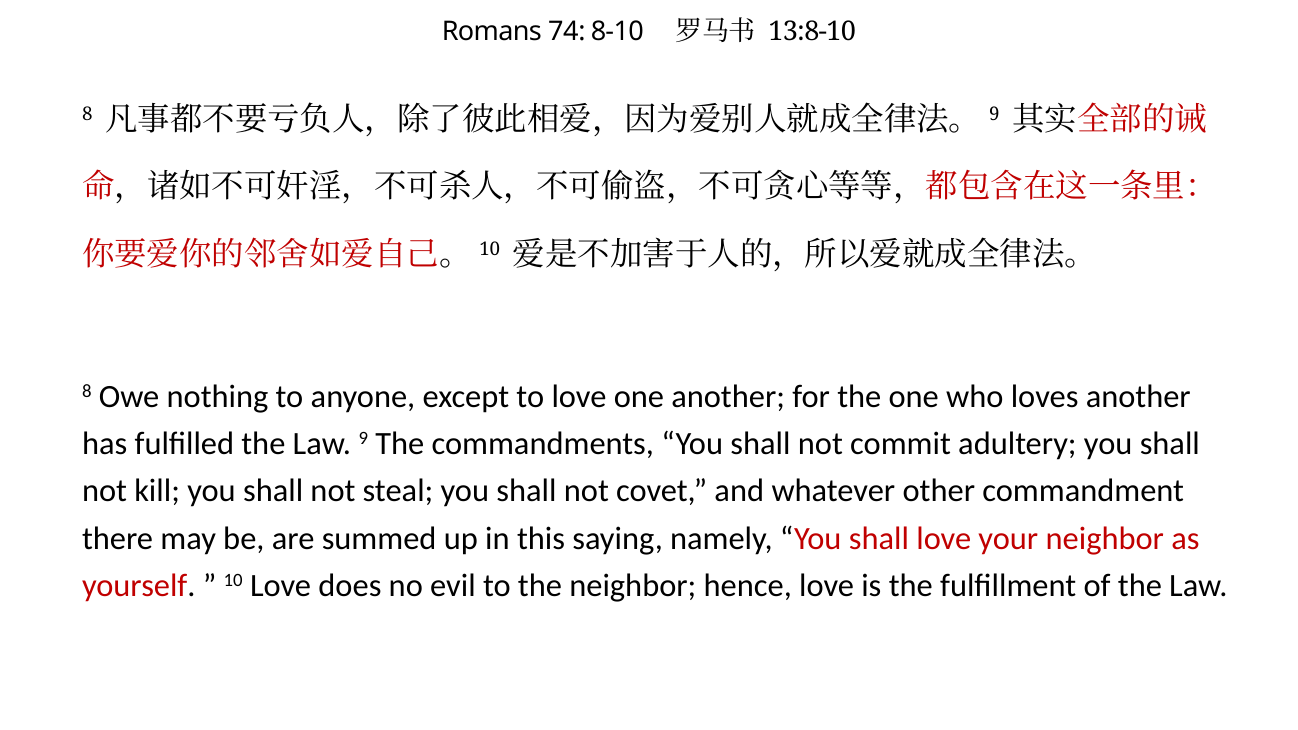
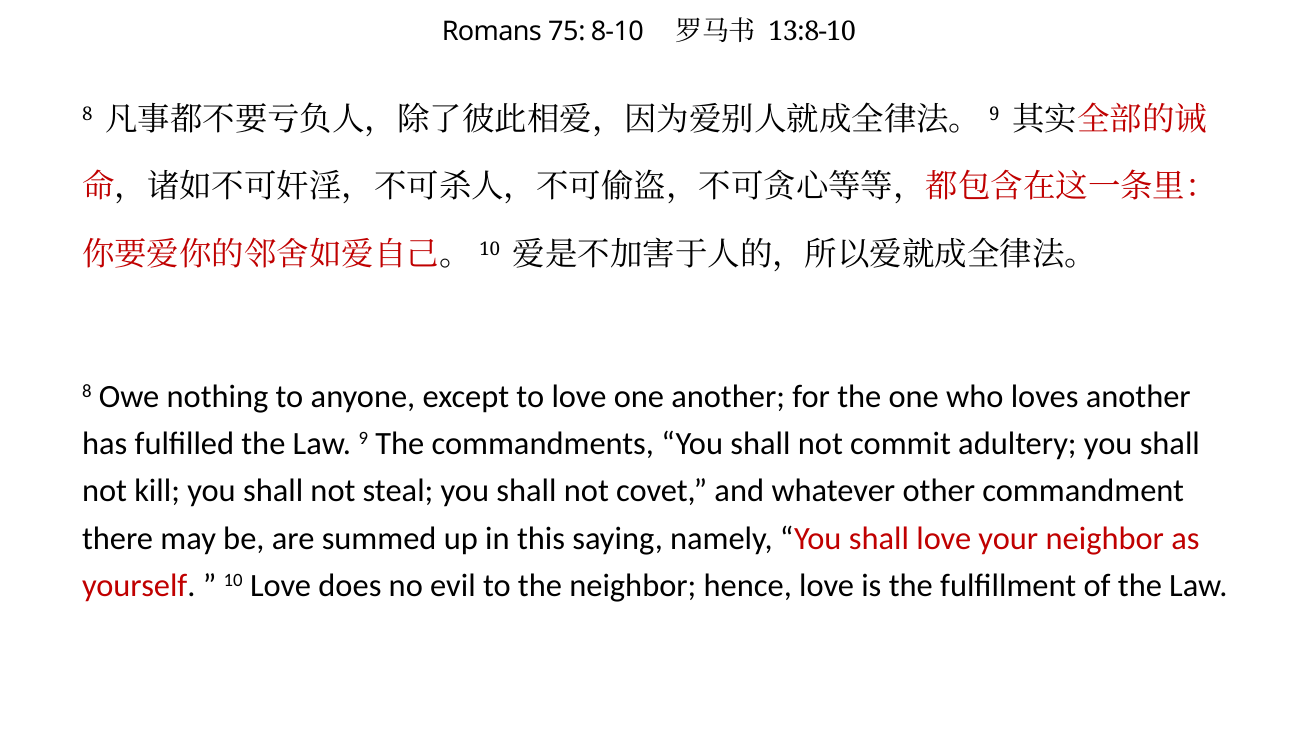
74: 74 -> 75 (567, 32)
